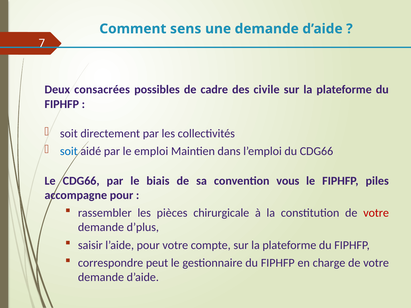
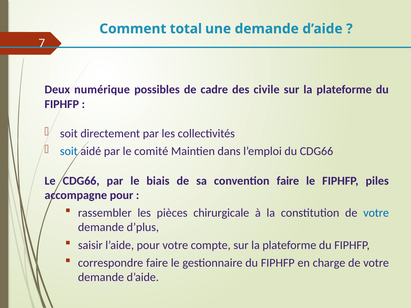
sens: sens -> total (186, 29)
consacrées: consacrées -> numérique (102, 90)
emploi: emploi -> comité (151, 151)
convention vous: vous -> faire (288, 181)
votre colour: red -> blue (376, 213)
correspondre peut: peut -> faire (157, 263)
